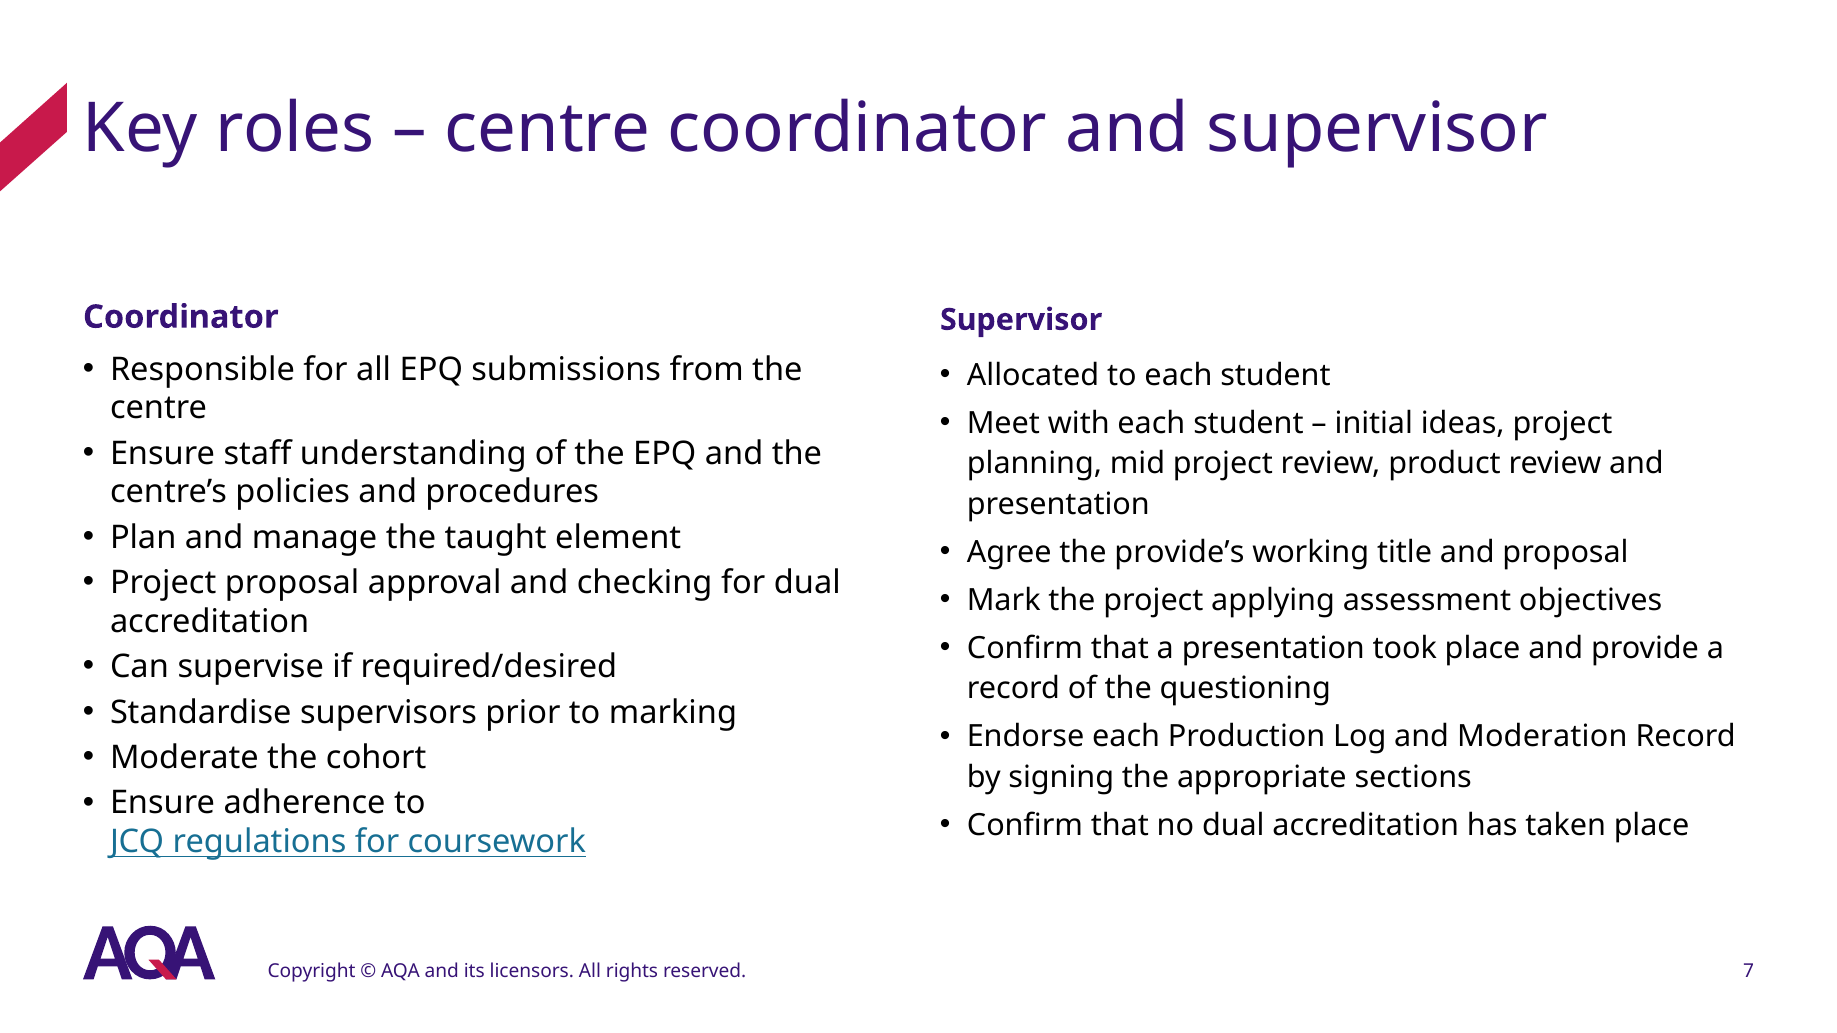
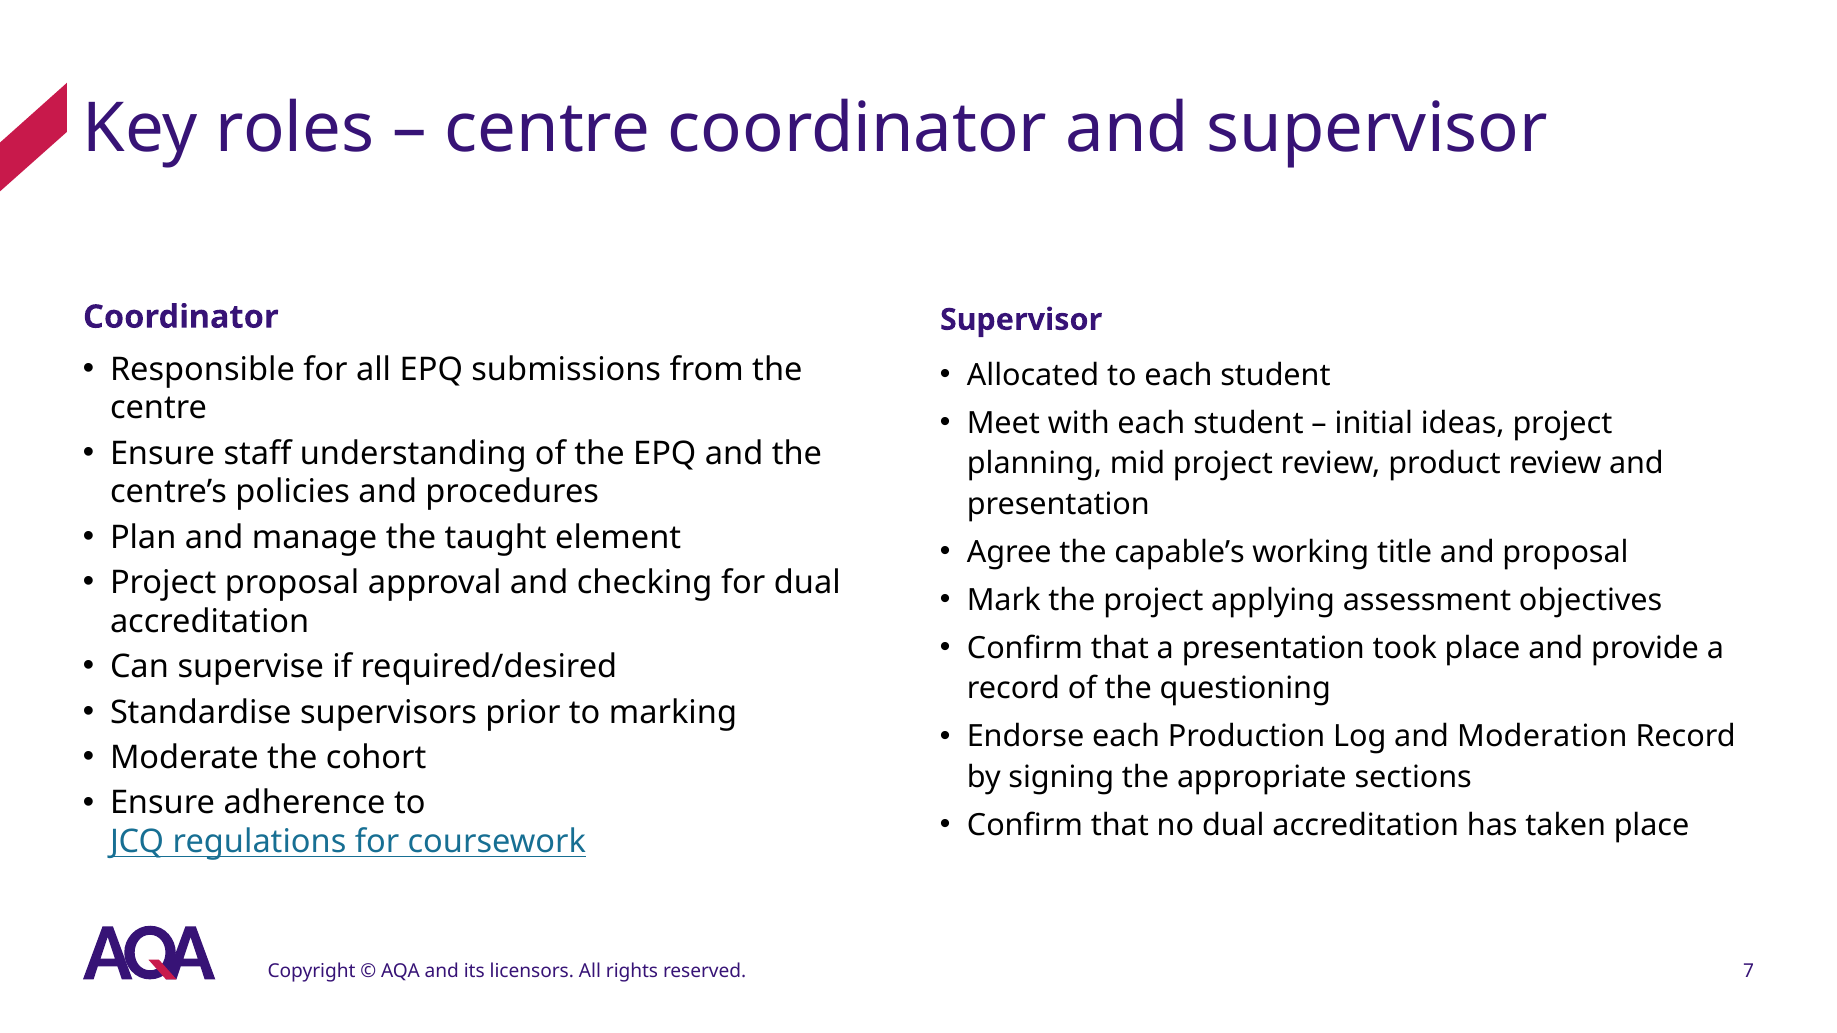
provide’s: provide’s -> capable’s (1180, 552)
